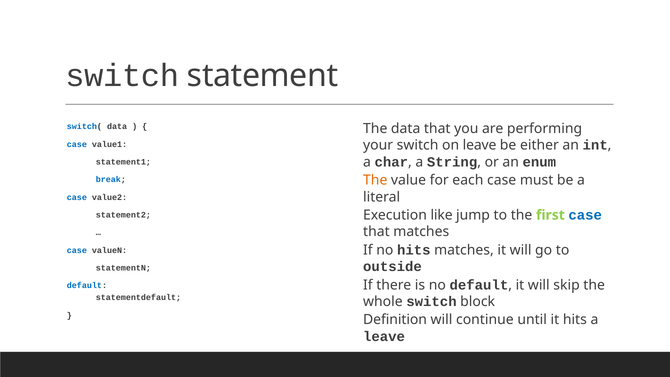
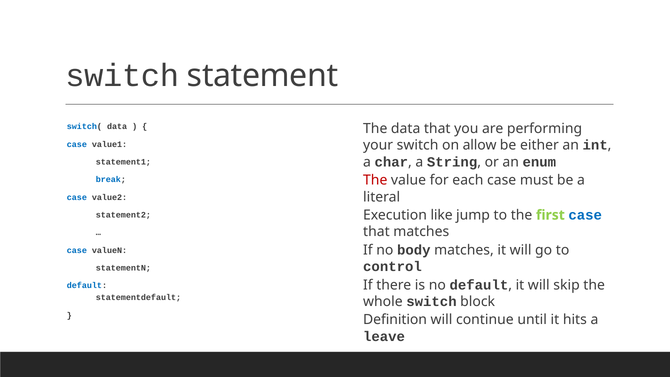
on leave: leave -> allow (480, 145)
The colour: orange -> red (375, 180)
no hits: hits -> body (414, 250)
outside: outside -> control (392, 267)
